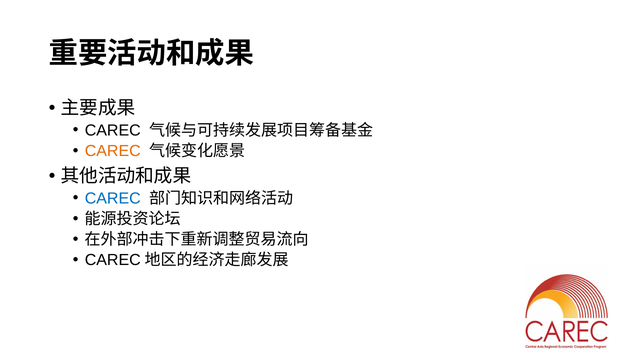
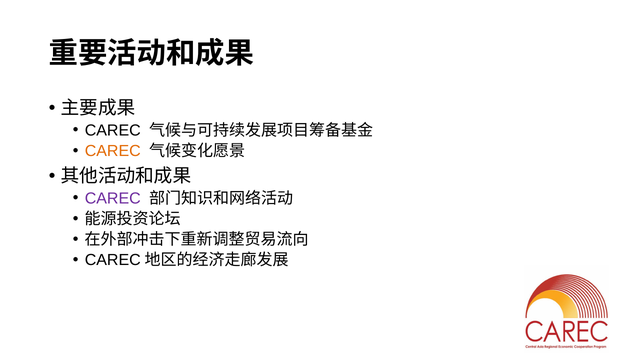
CAREC colour: blue -> purple (113, 198)
